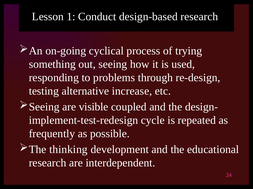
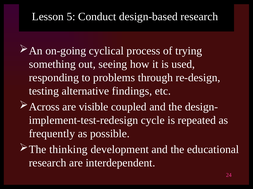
1: 1 -> 5 (71, 17)
increase: increase -> findings (132, 91)
Seeing: Seeing -> Across (44, 107)
